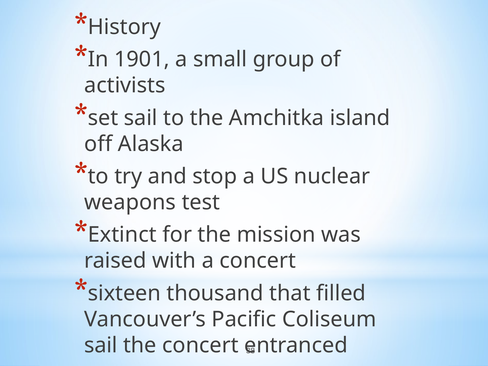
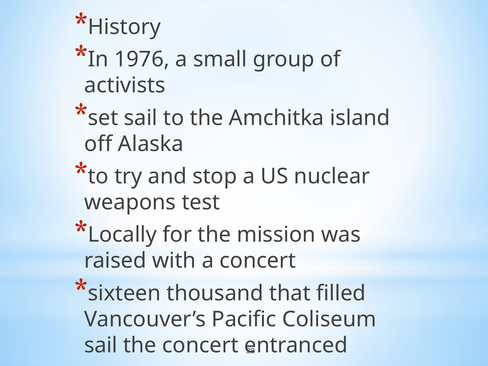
1901: 1901 -> 1976 (142, 59)
Extinct: Extinct -> Locally (122, 235)
